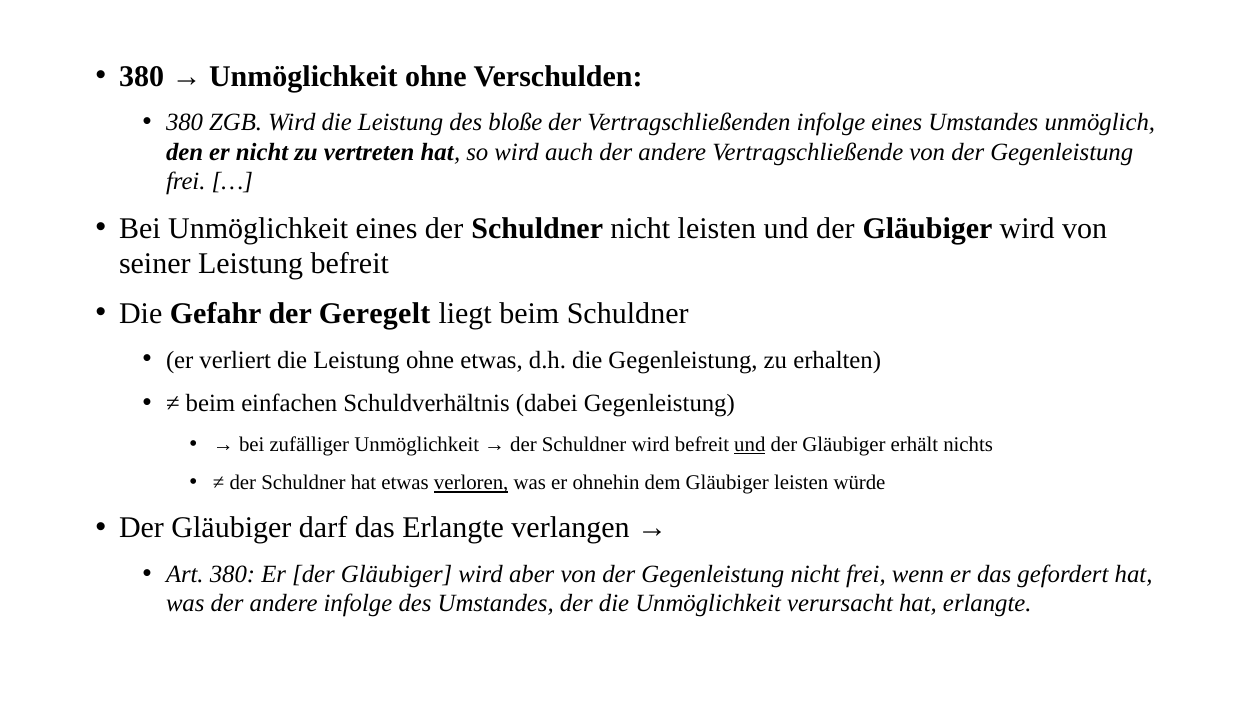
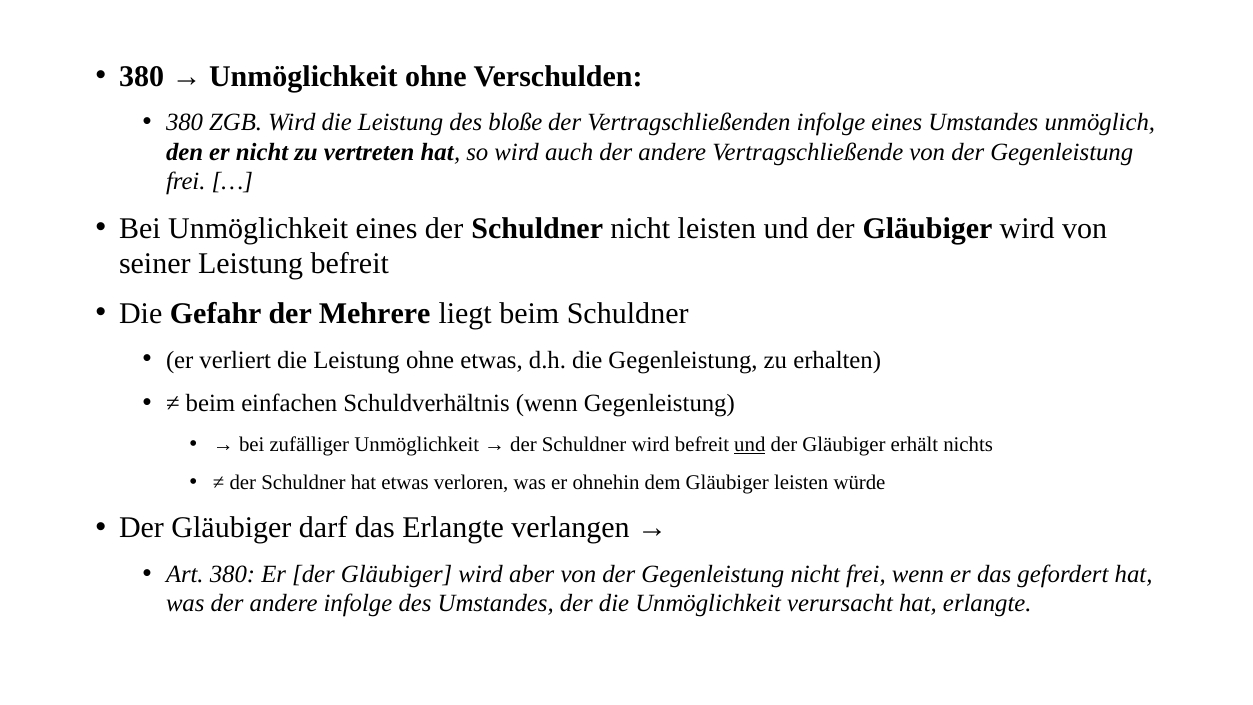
Geregelt: Geregelt -> Mehrere (375, 313)
Schuldverhältnis dabei: dabei -> wenn (547, 403)
verloren underline: present -> none (471, 483)
